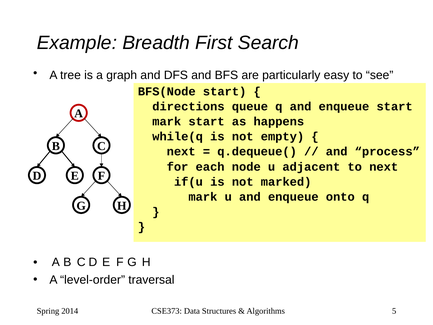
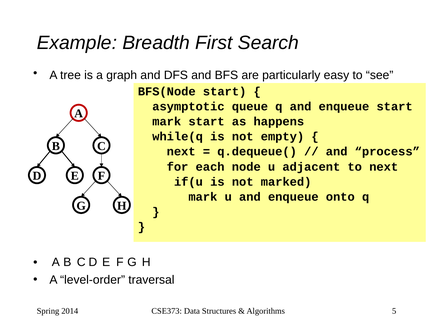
directions: directions -> asymptotic (188, 106)
